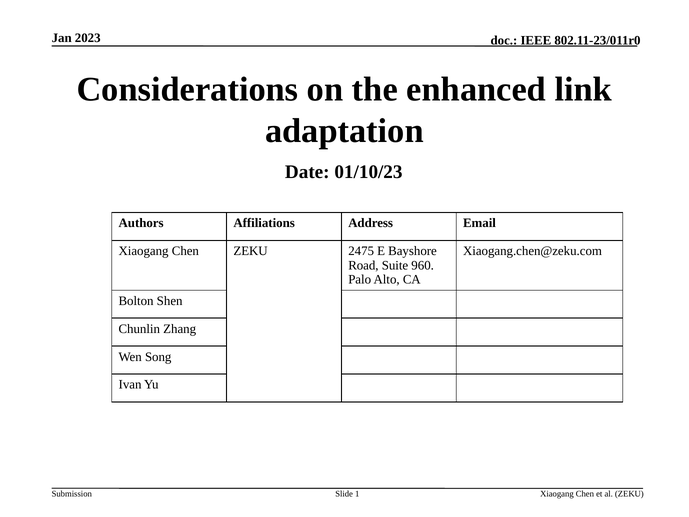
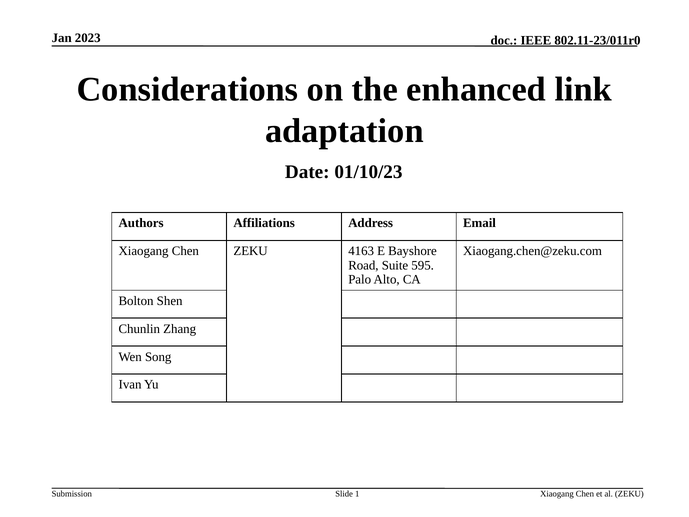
2475: 2475 -> 4163 (361, 251)
960: 960 -> 595 (423, 265)
